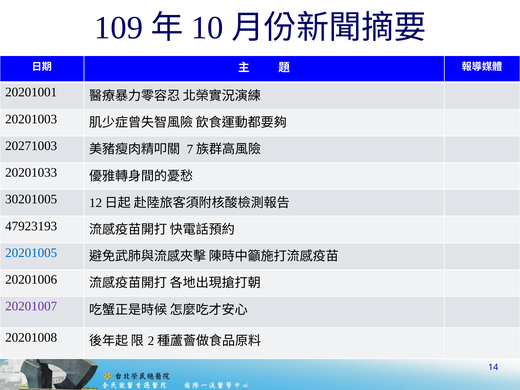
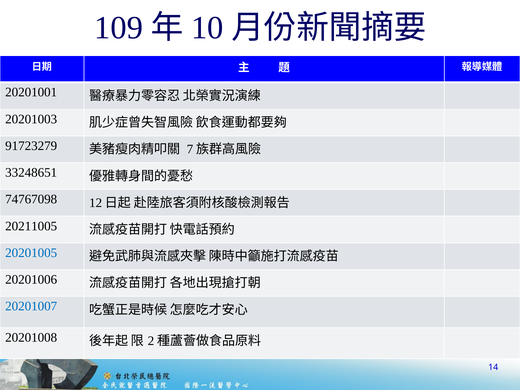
20271003: 20271003 -> 91723279 (31, 146)
20201033: 20201033 -> 33248651 (31, 173)
30201005: 30201005 -> 74767098 (31, 199)
47923193: 47923193 -> 20211005 (31, 226)
20201007 colour: purple -> blue (31, 306)
